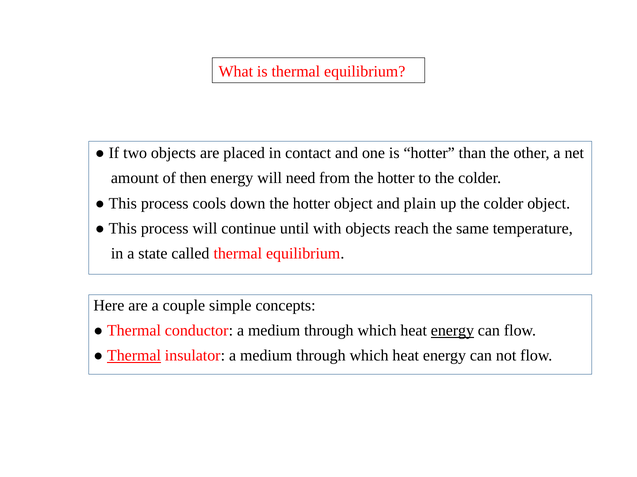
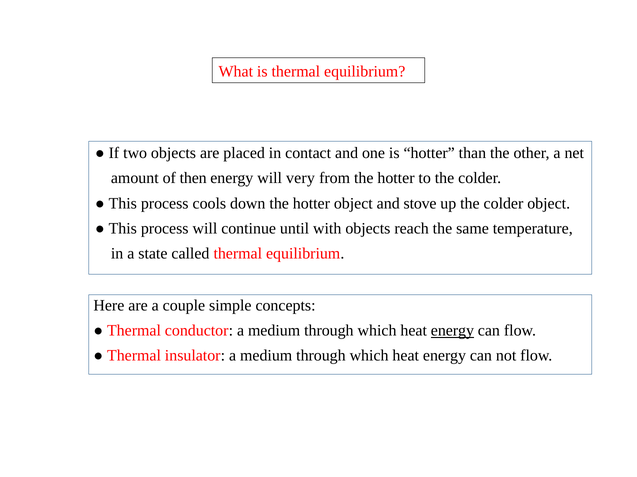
need: need -> very (300, 179)
plain: plain -> stove (420, 204)
Thermal underline: present -> none (134, 356)
